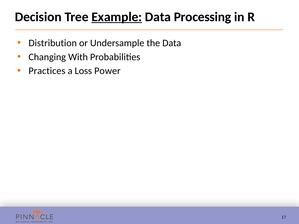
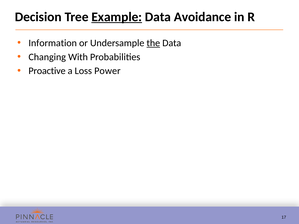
Processing: Processing -> Avoidance (202, 17)
Distribution: Distribution -> Information (53, 43)
the underline: none -> present (153, 43)
Practices: Practices -> Proactive (47, 71)
